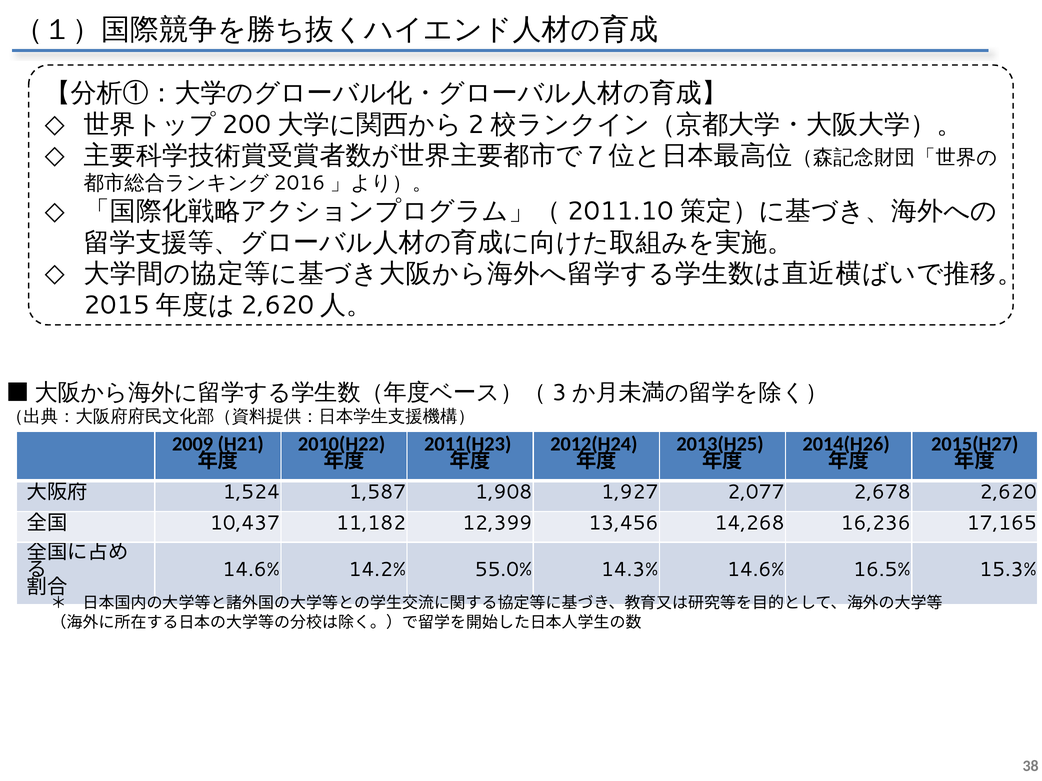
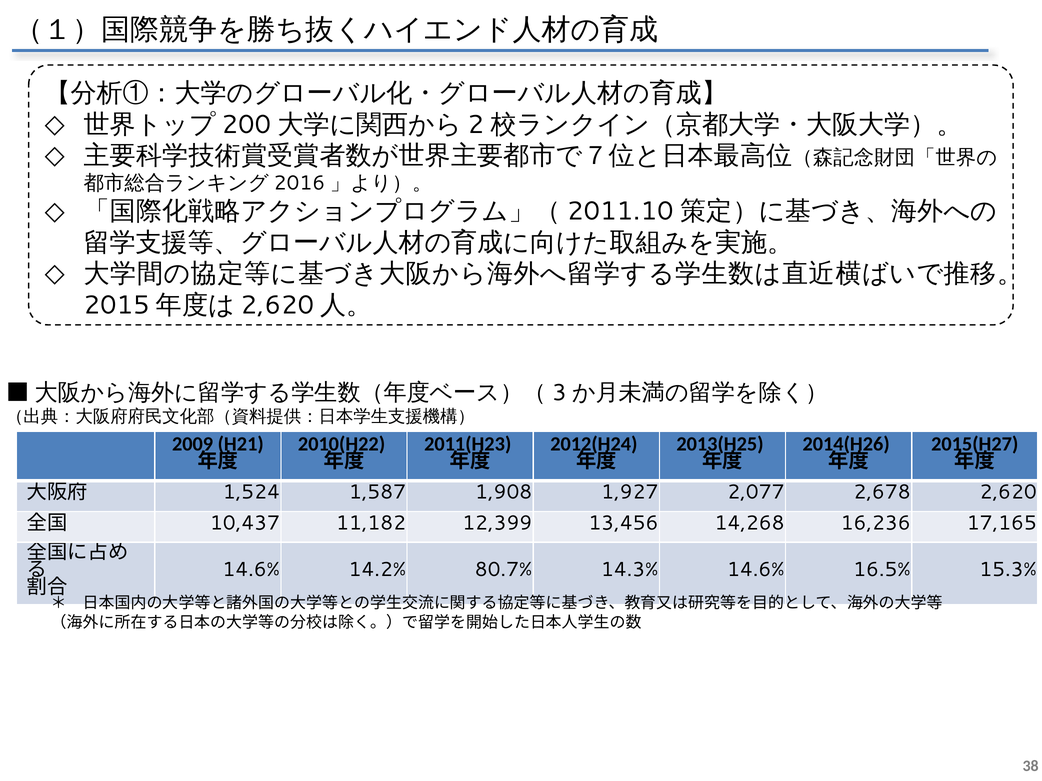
55.0%: 55.0% -> 80.7% (503, 570)
